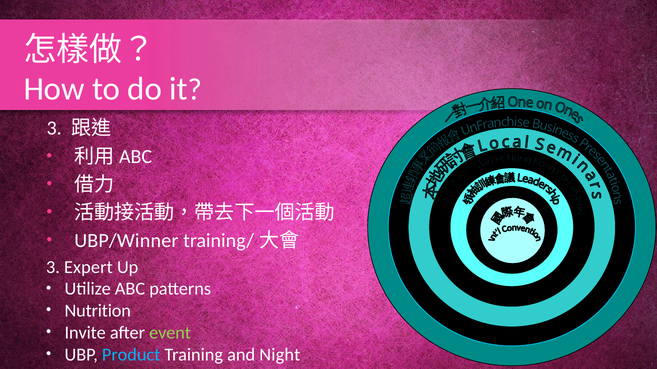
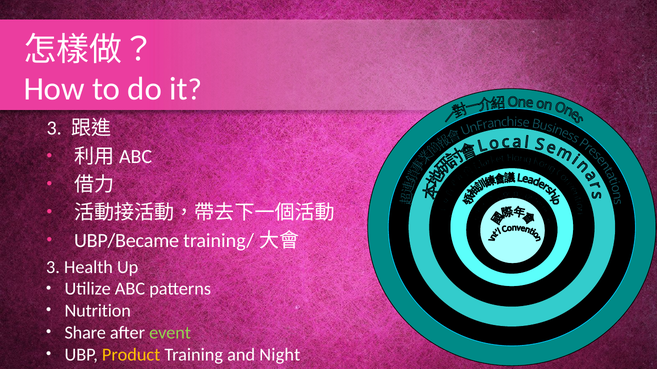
UBP/Winner: UBP/Winner -> UBP/Became (127, 241)
Expert: Expert -> Health (88, 267)
Invite: Invite -> Share (85, 333)
Product colour: light blue -> yellow (131, 355)
